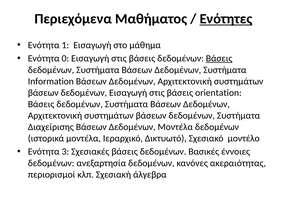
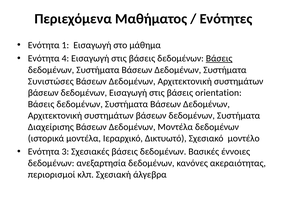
Ενότητες underline: present -> none (226, 19)
0: 0 -> 4 (65, 59)
Information: Information -> Συνιστώσες (51, 81)
